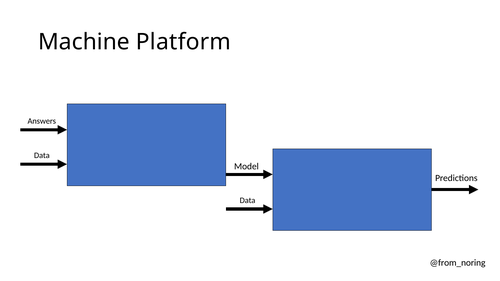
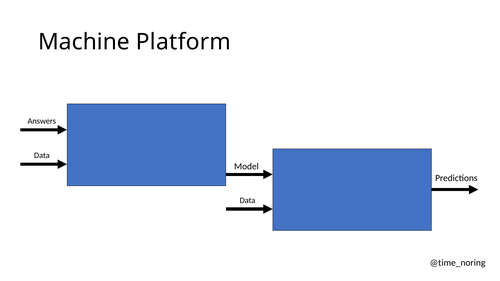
@from_noring: @from_noring -> @time_noring (458, 263)
